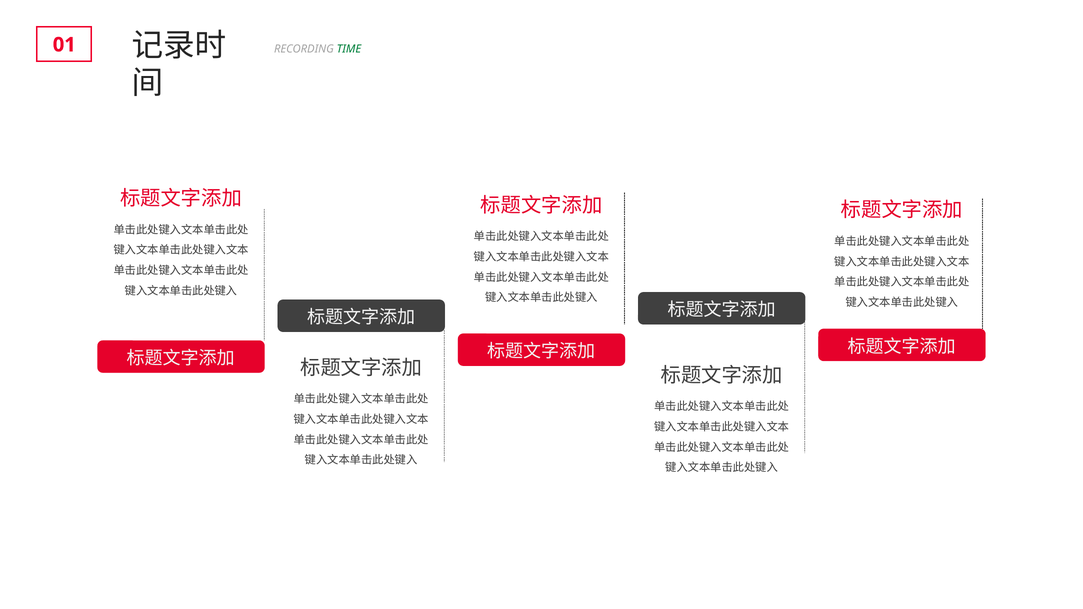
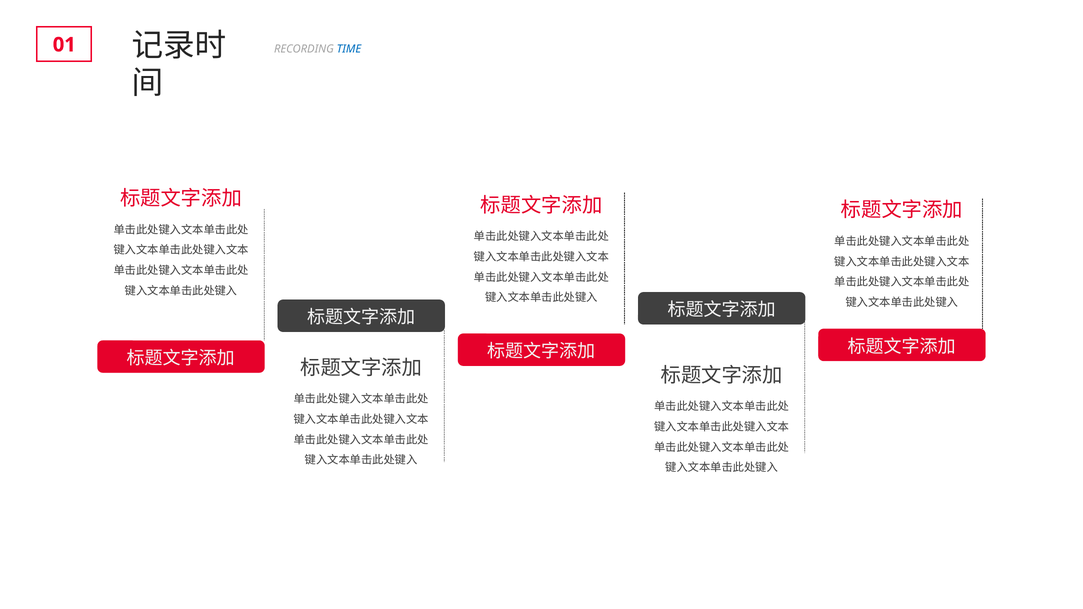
TIME colour: green -> blue (349, 49)
